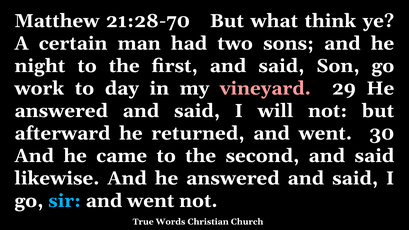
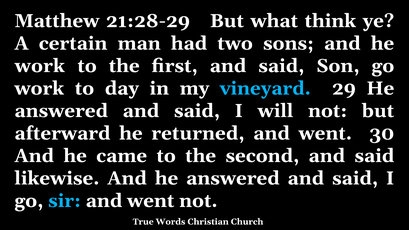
21:28-70: 21:28-70 -> 21:28-29 (148, 21)
night: night -> work (40, 66)
vineyard colour: pink -> light blue (265, 88)
